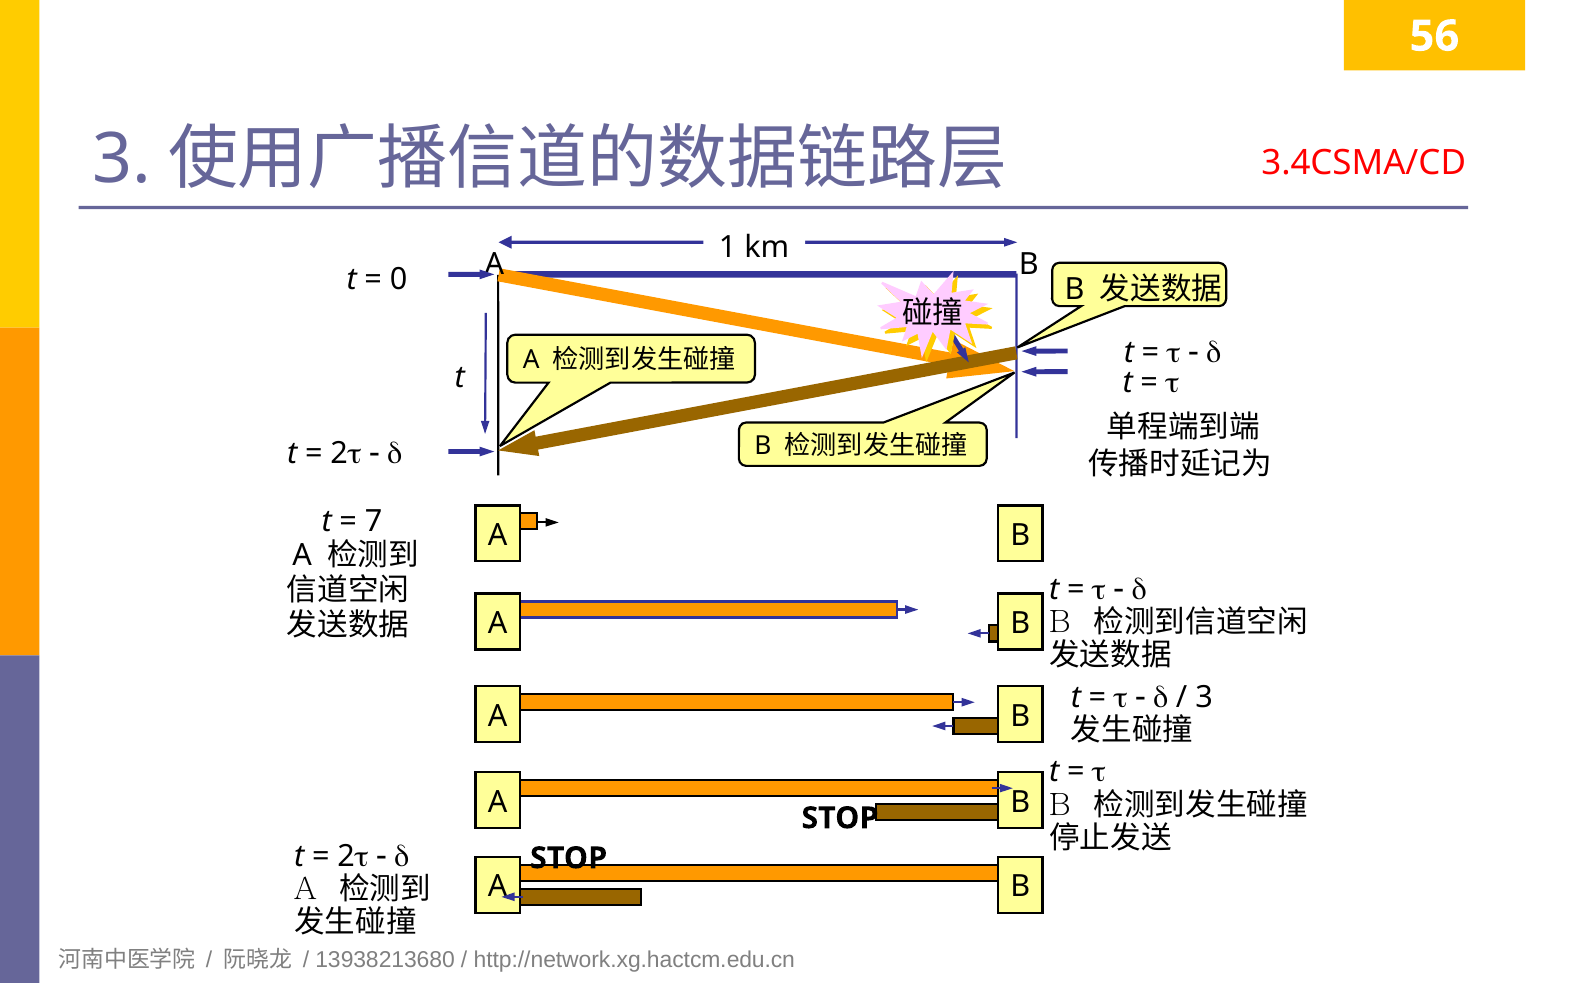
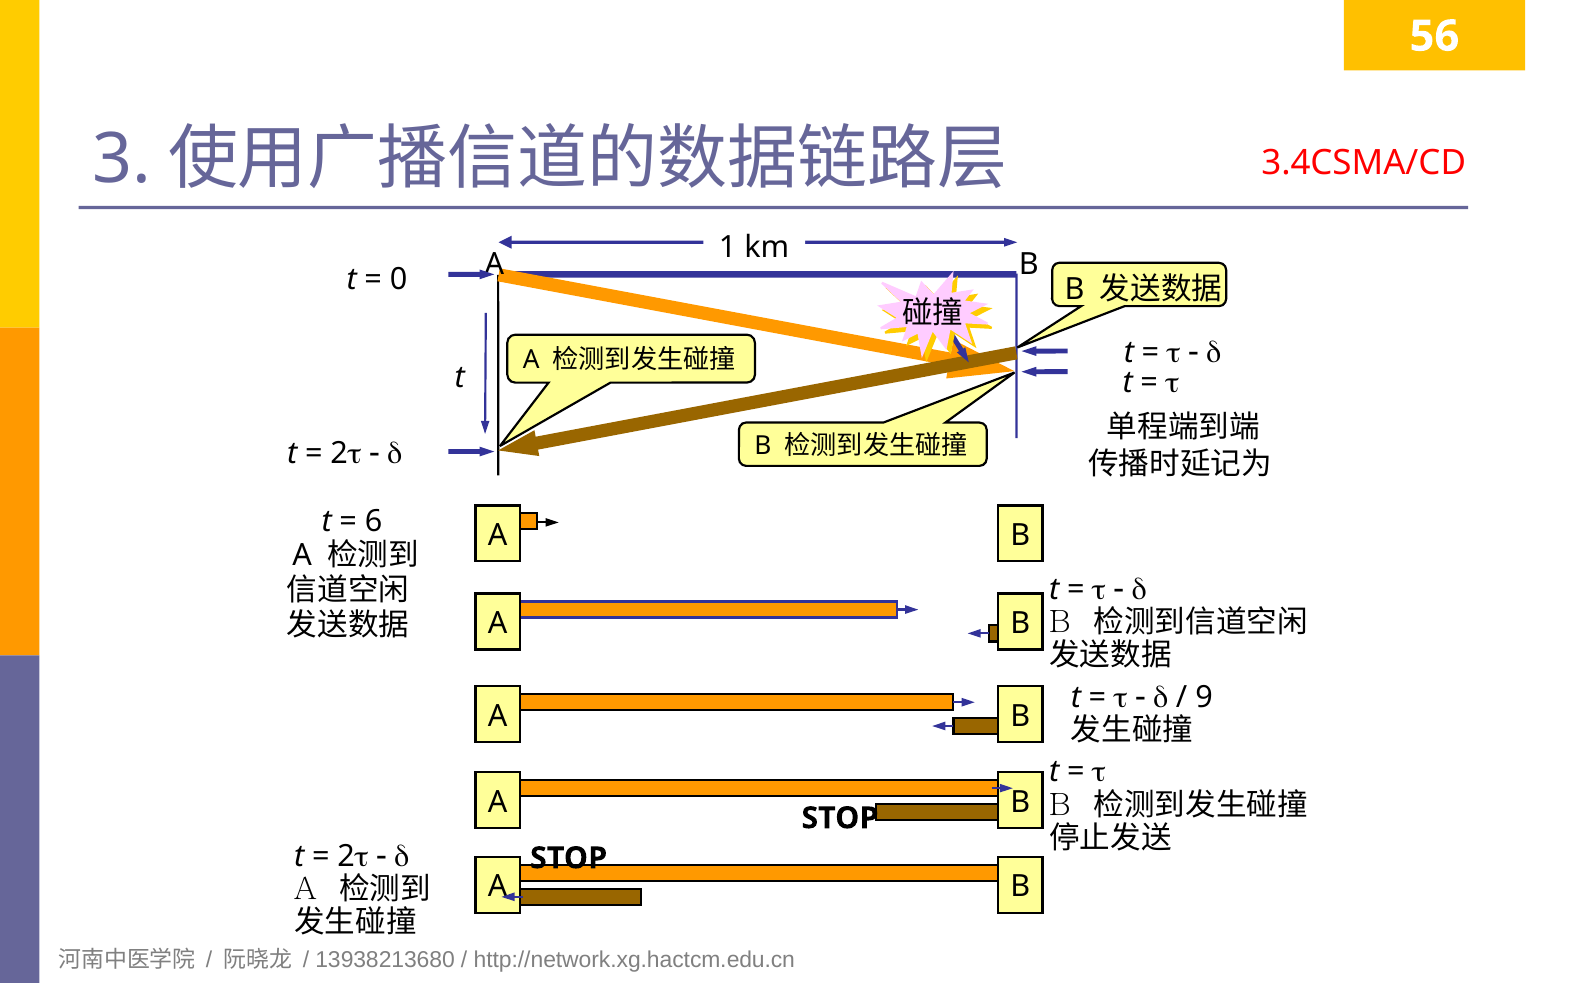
7: 7 -> 6 (374, 521)
3: 3 -> 9 (1204, 697)
